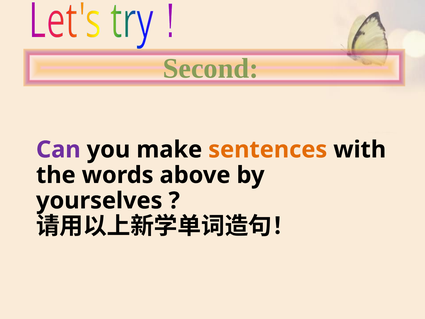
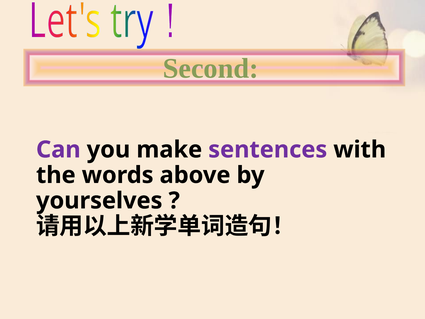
sentences colour: orange -> purple (268, 150)
